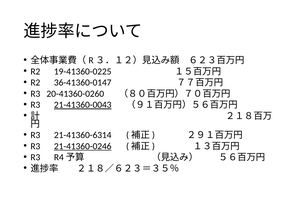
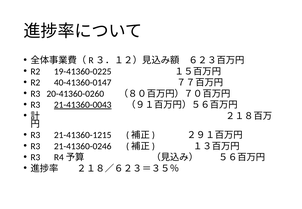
36-41360-0147: 36-41360-0147 -> 40-41360-0147 (83, 83)
21-41360-6314: 21-41360-6314 -> 21-41360-1215 (83, 135)
21-41360-0246 underline: present -> none (83, 146)
